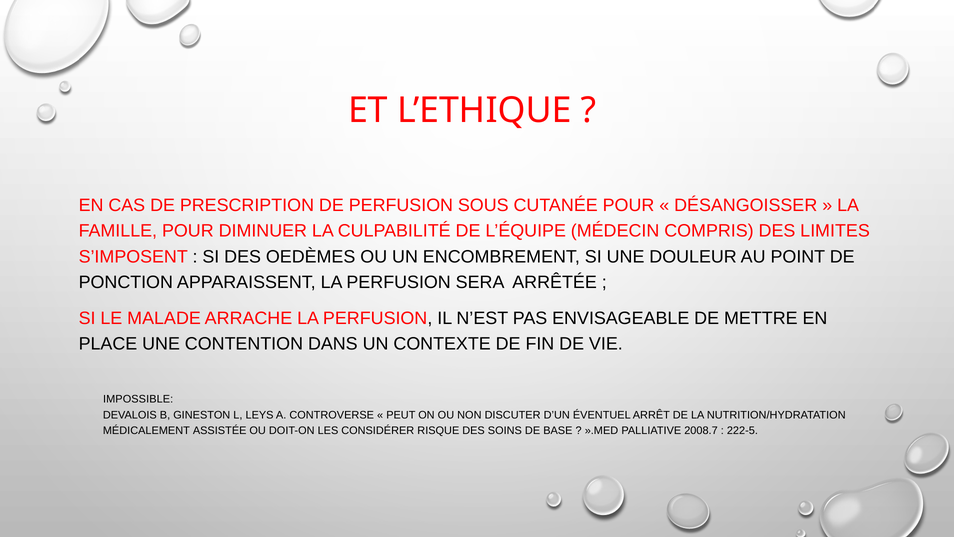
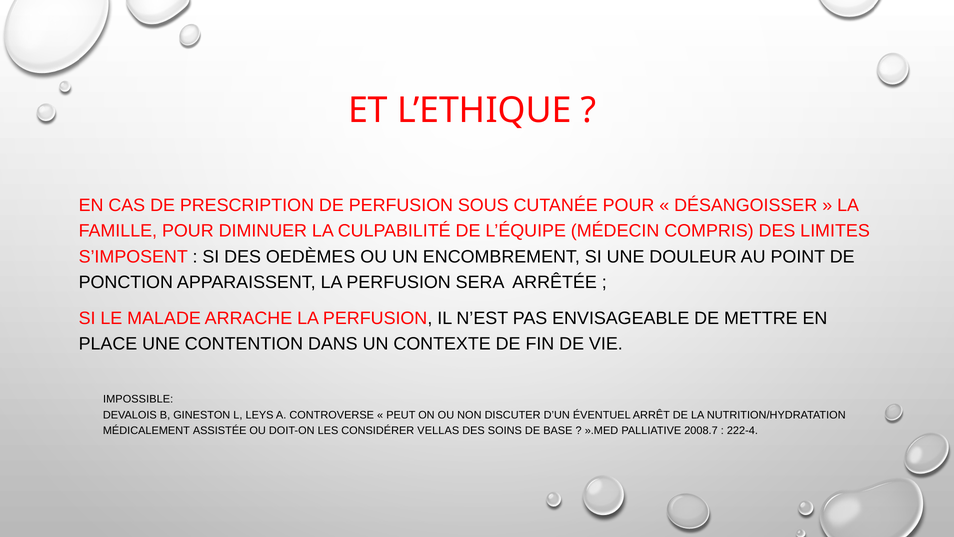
RISQUE: RISQUE -> VELLAS (438, 431)
222-5: 222-5 -> 222-4 (742, 431)
